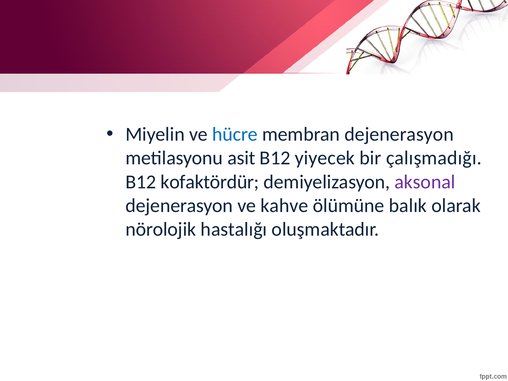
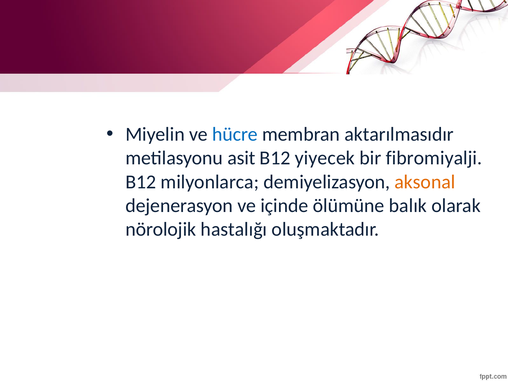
membran dejenerasyon: dejenerasyon -> aktarılmasıdır (399, 134)
çalışmadığı: çalışmadığı -> fibromiyalji (434, 158)
kofaktördür: kofaktördür -> milyonlarca (210, 182)
aksonal colour: purple -> orange (425, 182)
kahve: kahve -> içinde (284, 206)
